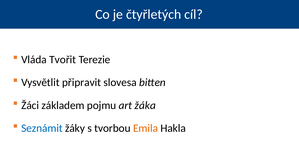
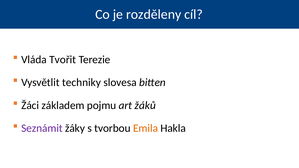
čtyřletých: čtyřletých -> rozděleny (154, 14)
připravit: připravit -> techniky (82, 83)
žáka: žáka -> žáků (145, 105)
Seznámit colour: blue -> purple (42, 128)
